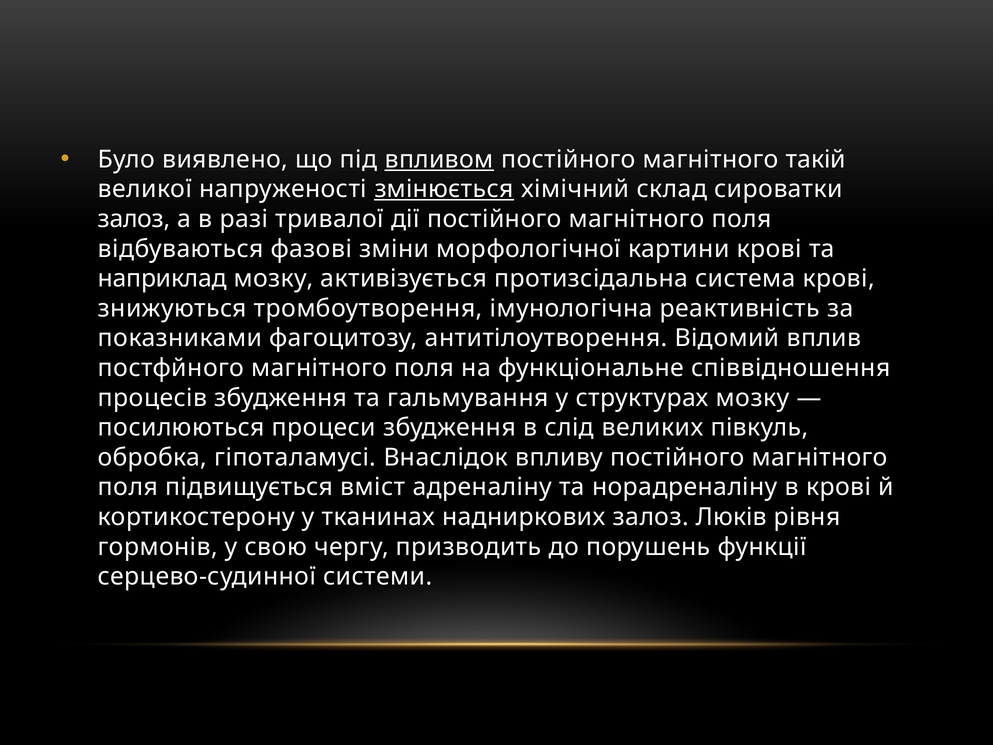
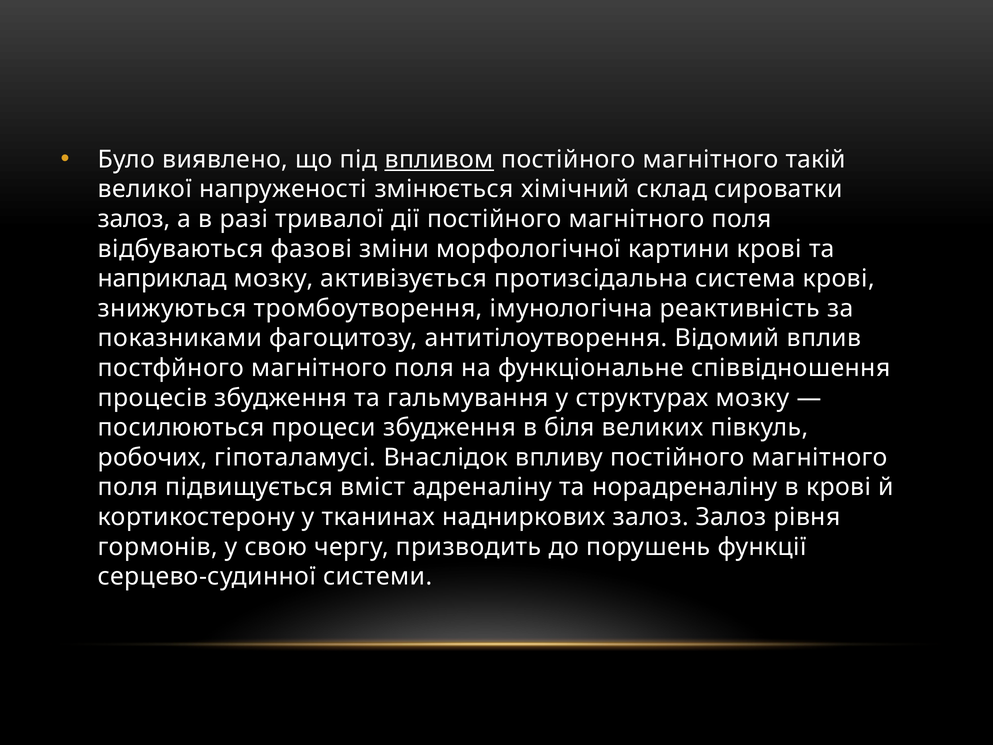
змінюється underline: present -> none (444, 189)
слід: слід -> біля (570, 427)
обробка: обробка -> робочих (153, 457)
залоз Люків: Люків -> Залоз (731, 517)
